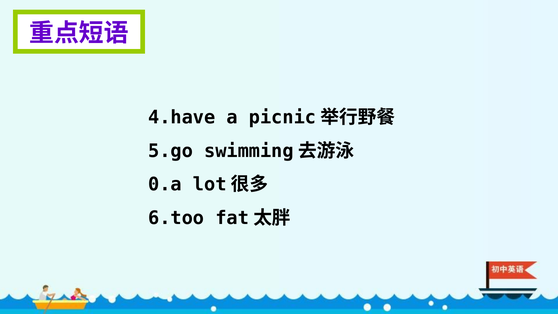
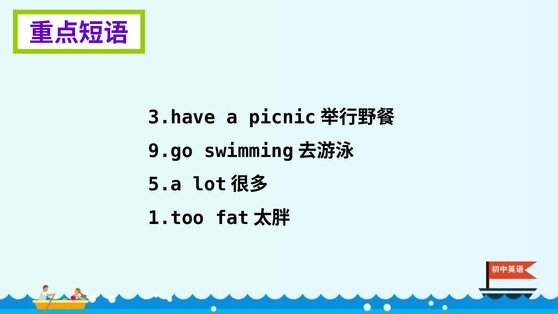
4.have: 4.have -> 3.have (182, 117)
5.go: 5.go -> 9.go (171, 151)
0.a: 0.a -> 5.a (165, 184)
6.too: 6.too -> 1.too (176, 218)
